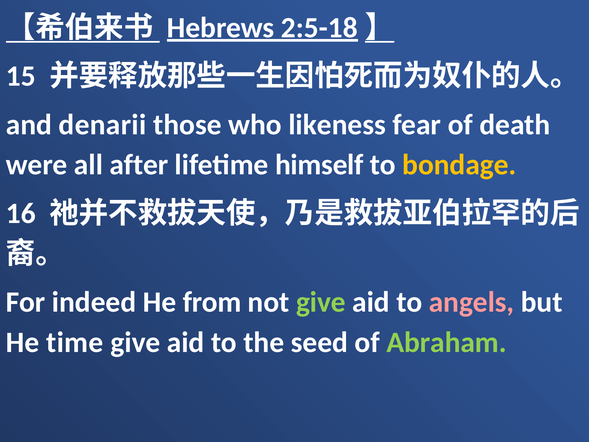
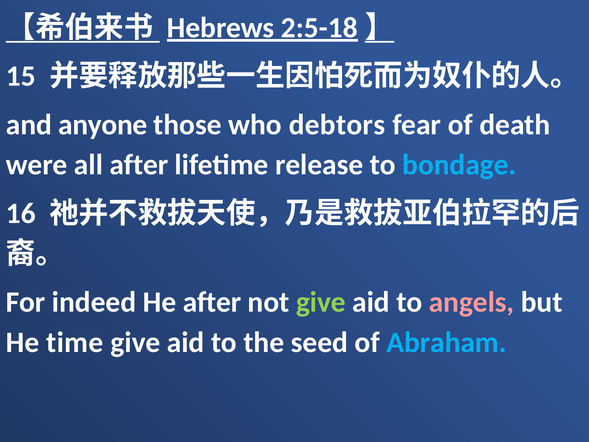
denarii: denarii -> anyone (103, 125)
likeness: likeness -> debtors (337, 125)
himself: himself -> release (319, 165)
bondage colour: yellow -> light blue (459, 165)
He from: from -> after (212, 302)
Abraham colour: light green -> light blue (447, 342)
